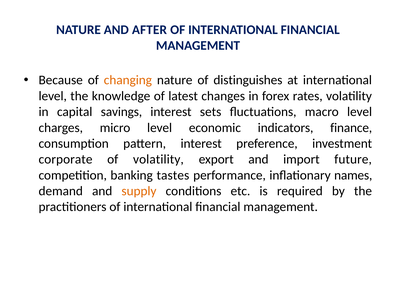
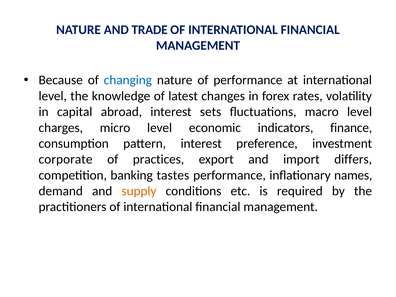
AFTER: AFTER -> TRADE (150, 30)
changing colour: orange -> blue (128, 80)
of distinguishes: distinguishes -> performance (248, 80)
savings: savings -> abroad (121, 112)
of volatility: volatility -> practices (158, 159)
future: future -> differs (353, 159)
